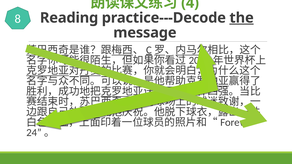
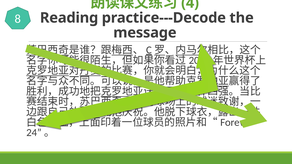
the underline: present -> none (242, 18)
